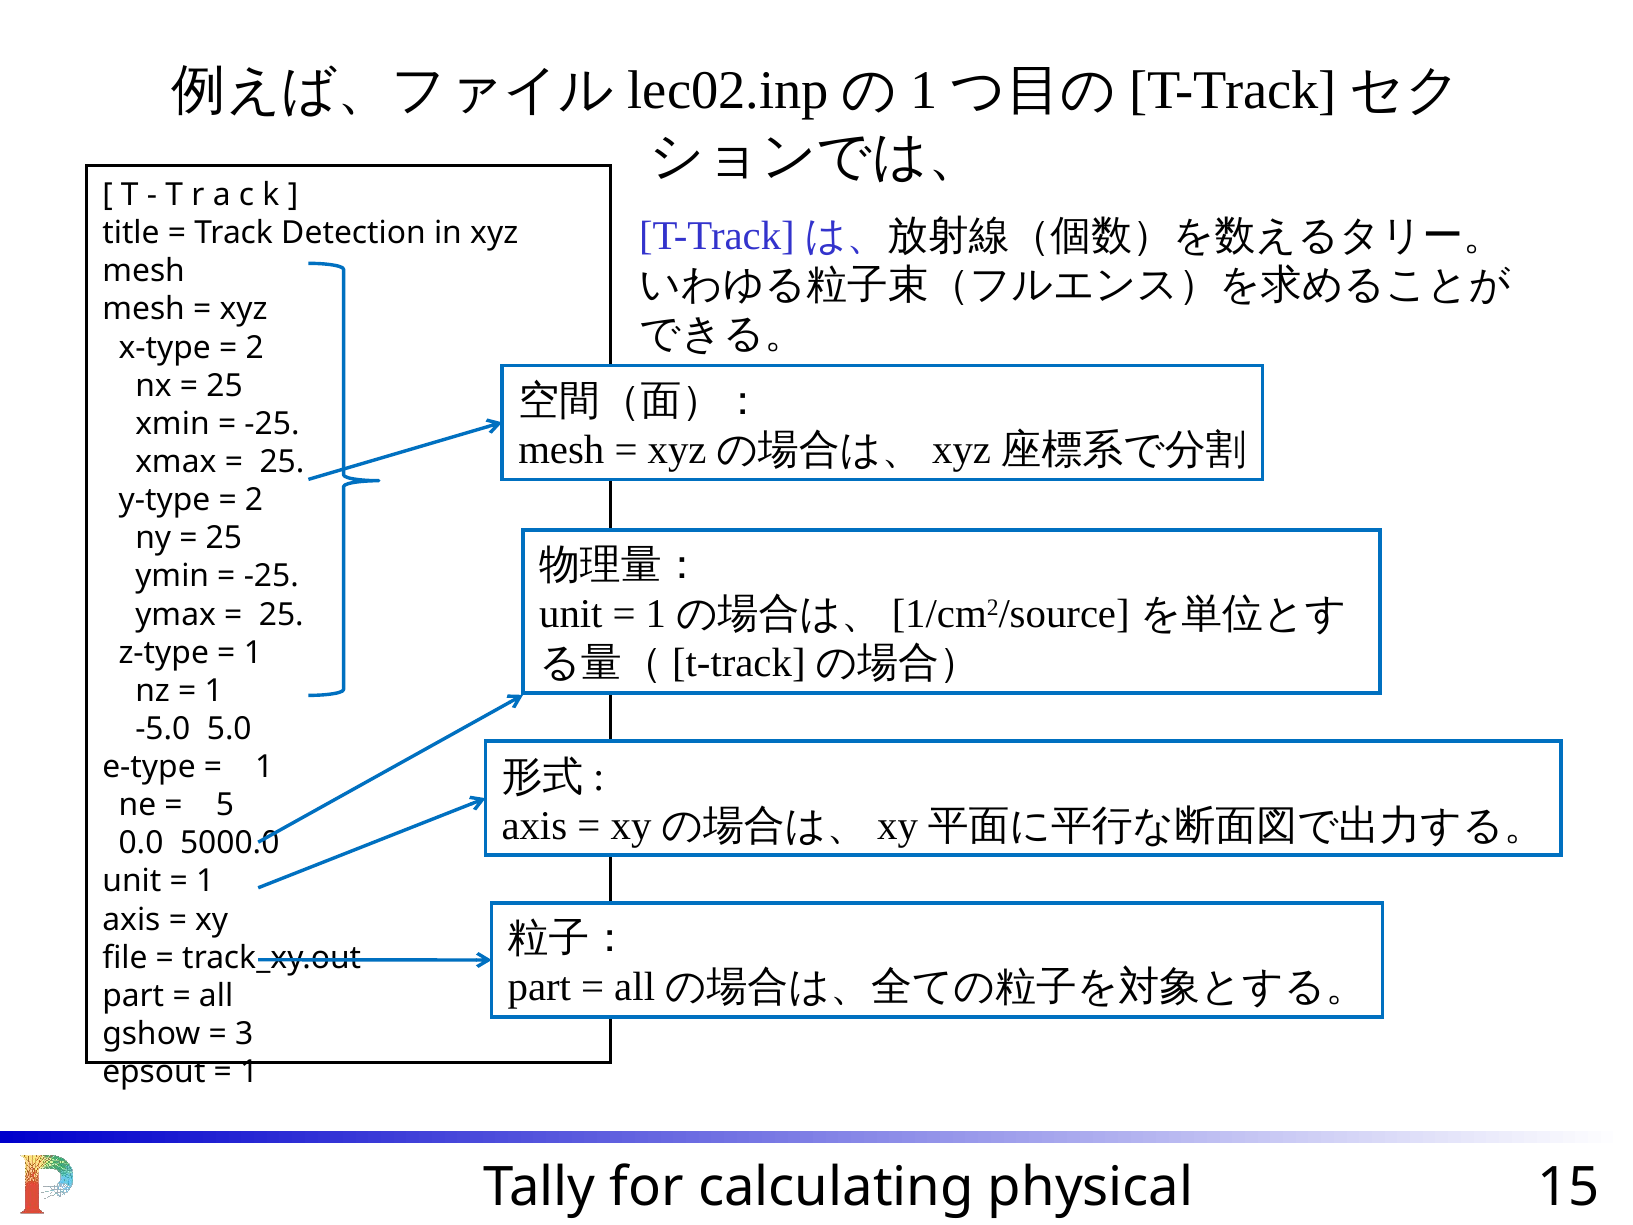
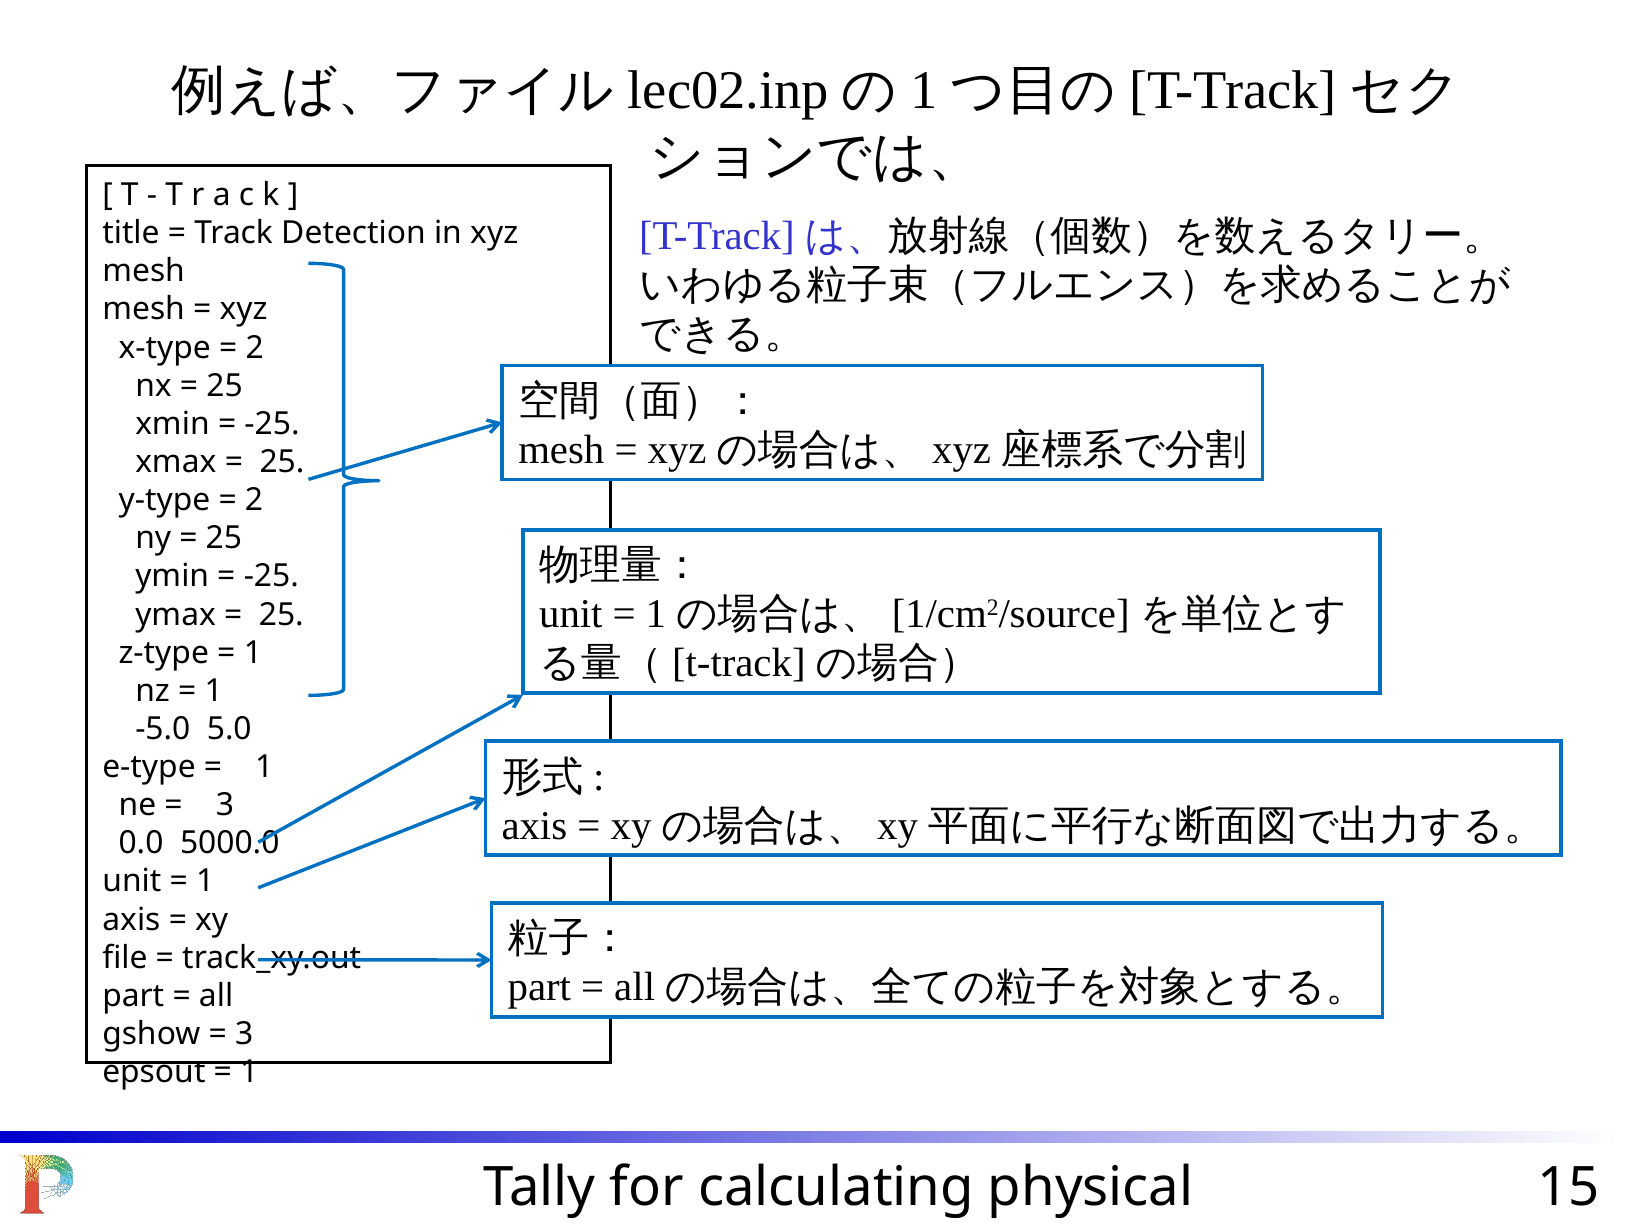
5: 5 -> 3 (225, 805)
